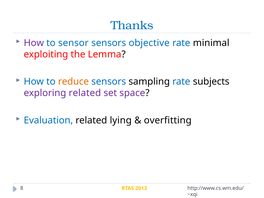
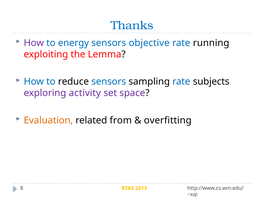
sensor: sensor -> energy (73, 43)
minimal: minimal -> running (211, 43)
reduce colour: orange -> black (73, 82)
exploring related: related -> activity (85, 93)
Evaluation colour: blue -> orange (48, 120)
lying: lying -> from (121, 120)
